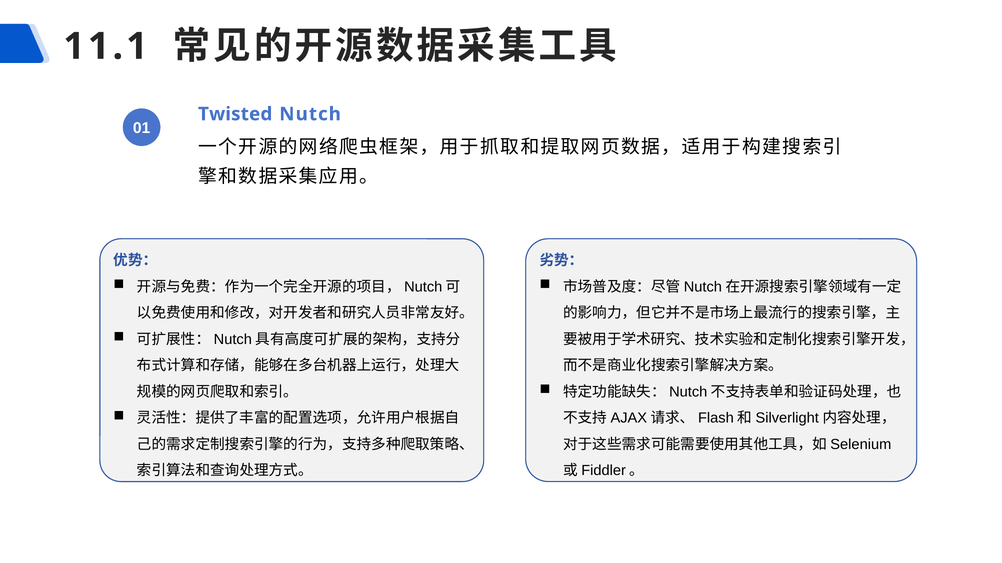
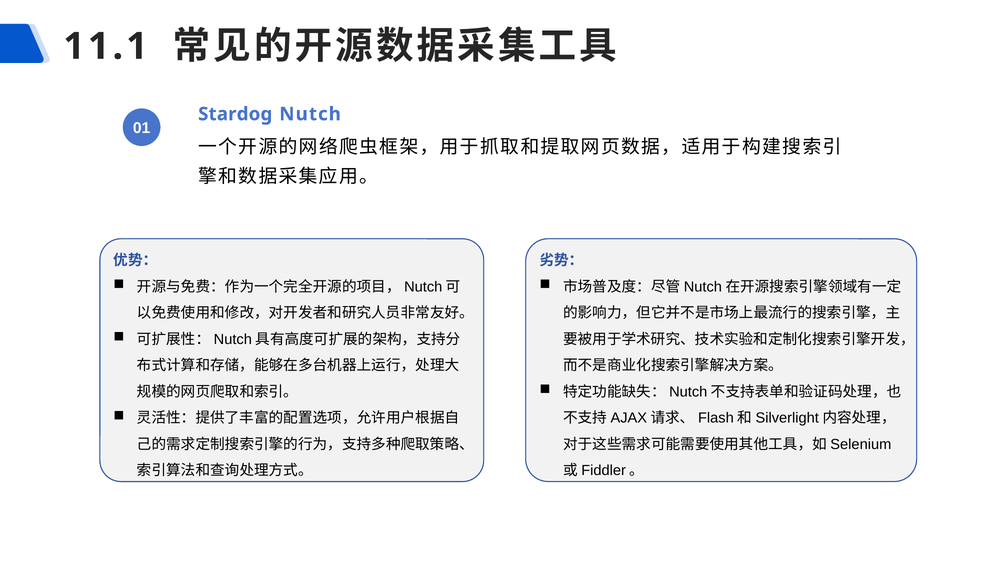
Twisted: Twisted -> Stardog (235, 114)
